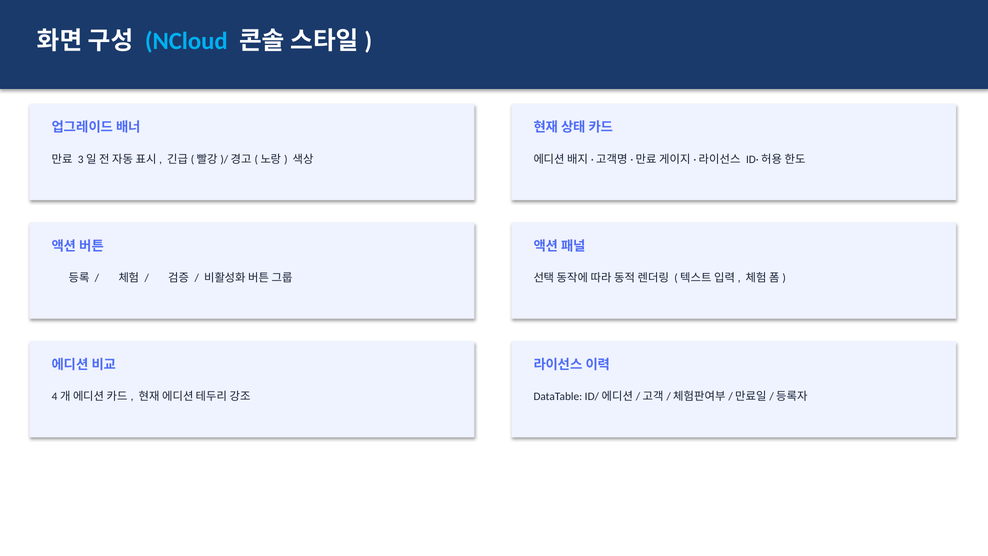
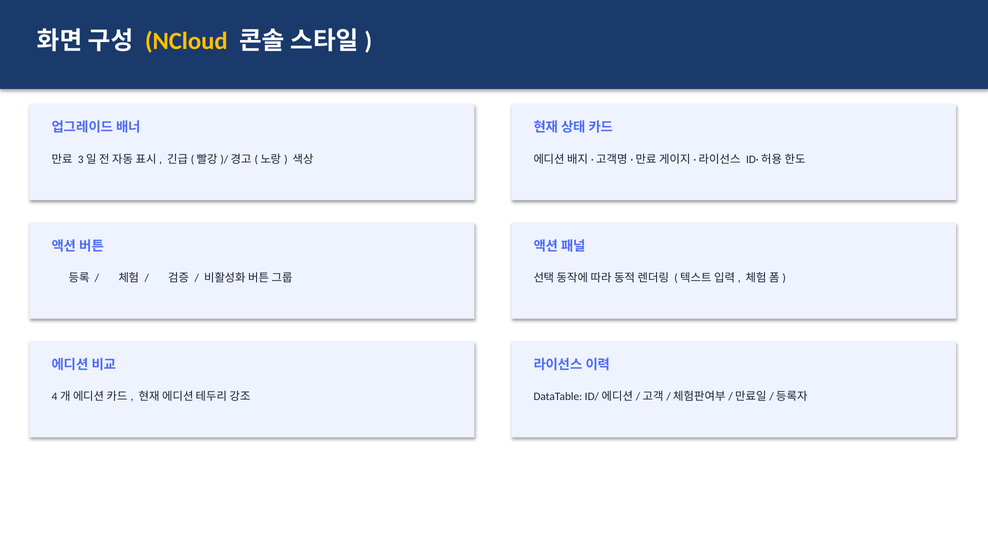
NCloud colour: light blue -> yellow (186, 41)
